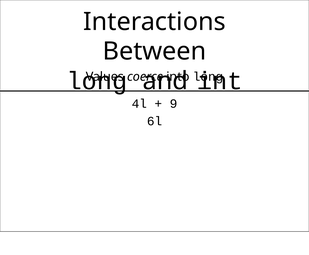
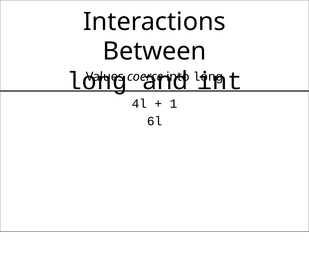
9: 9 -> 1 (173, 104)
